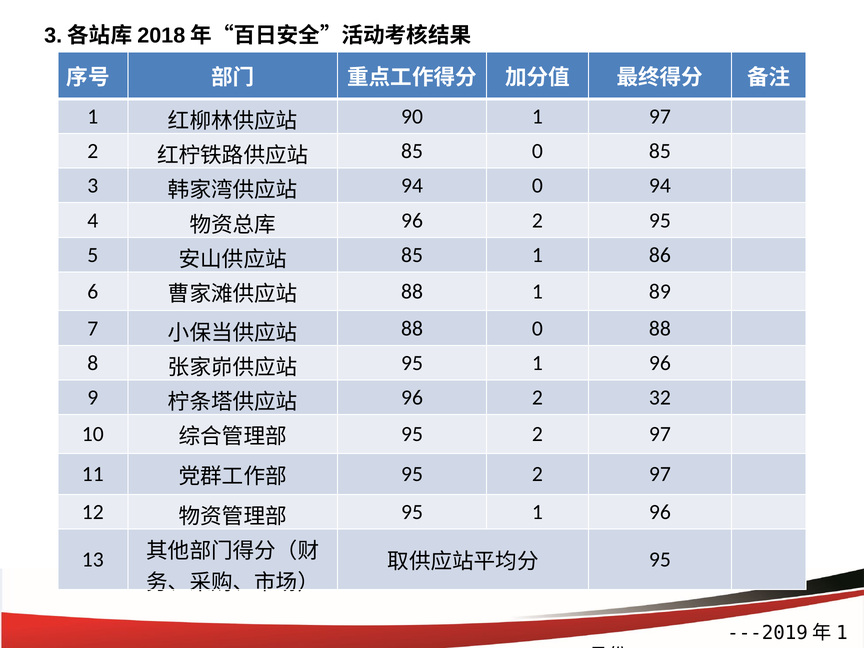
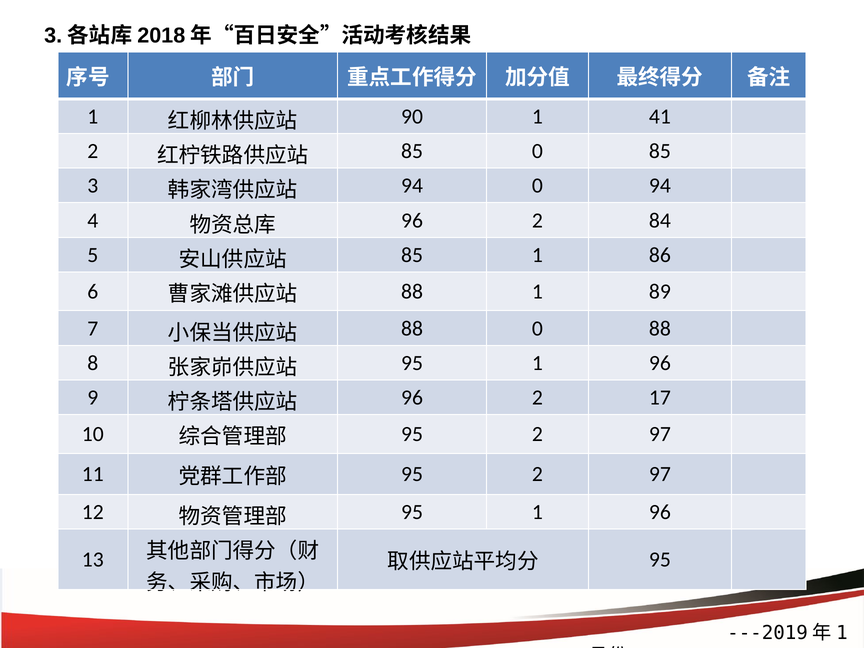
1 97: 97 -> 41 (660, 117)
2 95: 95 -> 84 (660, 220)
32: 32 -> 17 (660, 398)
